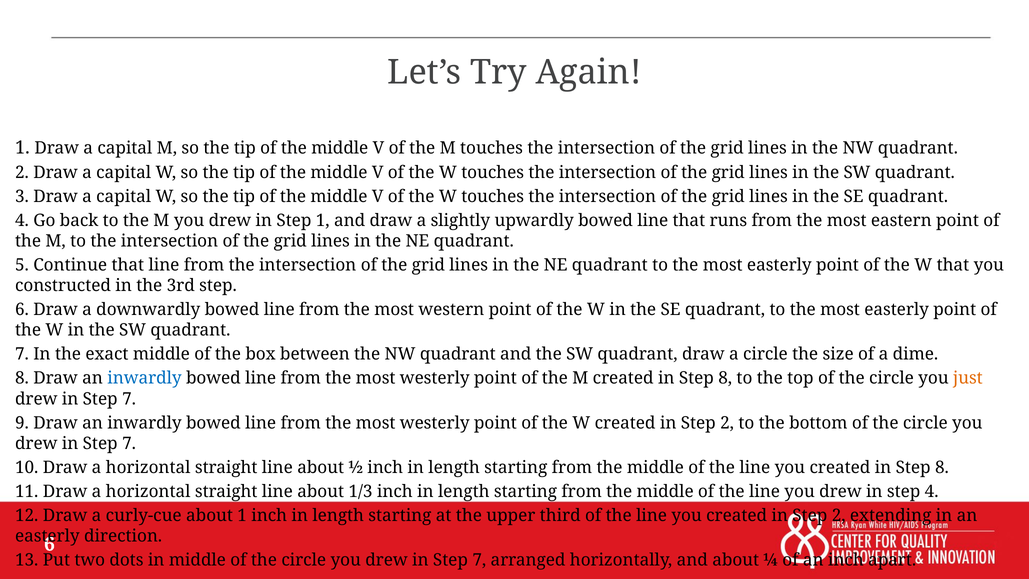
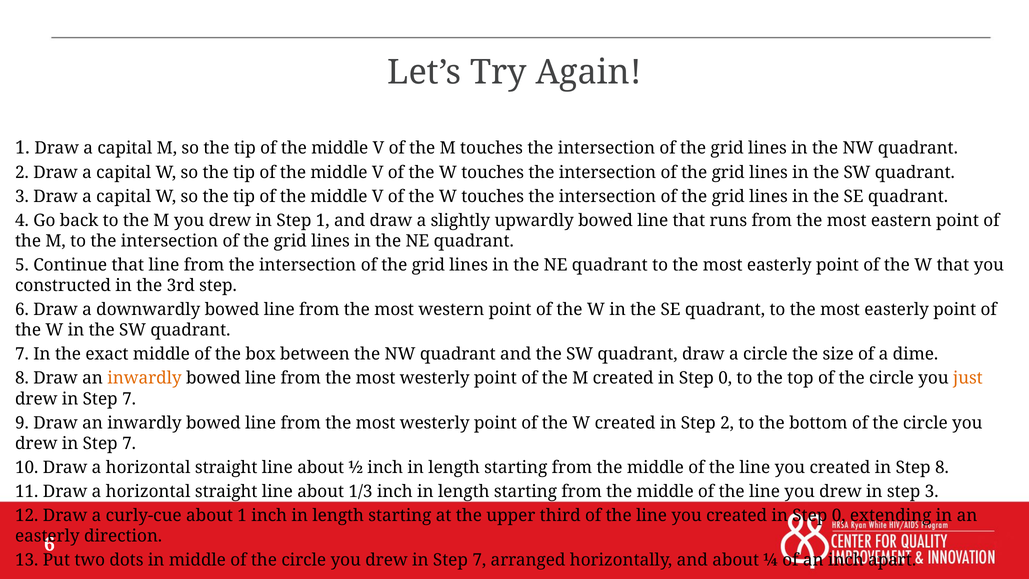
inwardly colour: blue -> orange (144, 378)
8: 8 -> 0 (725, 378)
step 4: 4 -> 3 (932, 491)
2: 2 -> 0 (839, 515)
